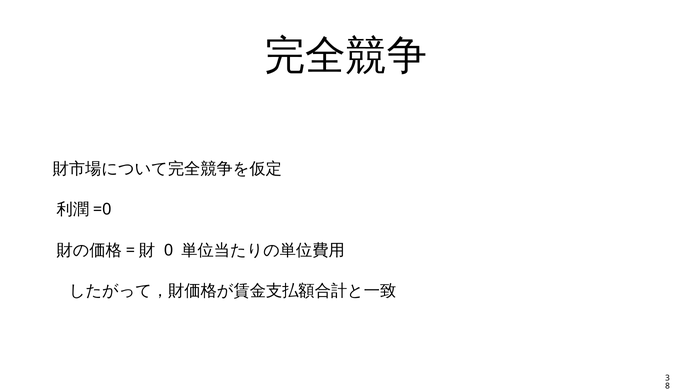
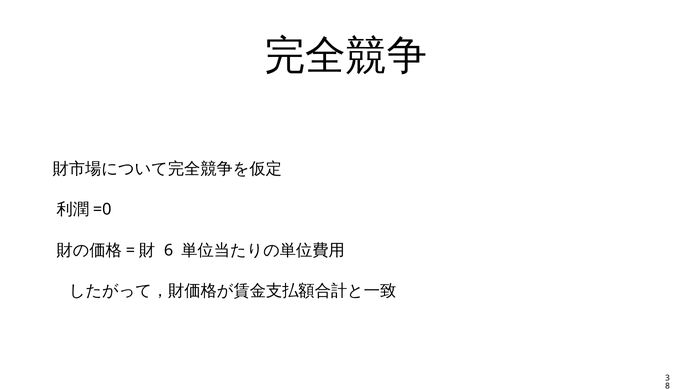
0: 0 -> 6 (169, 250)
